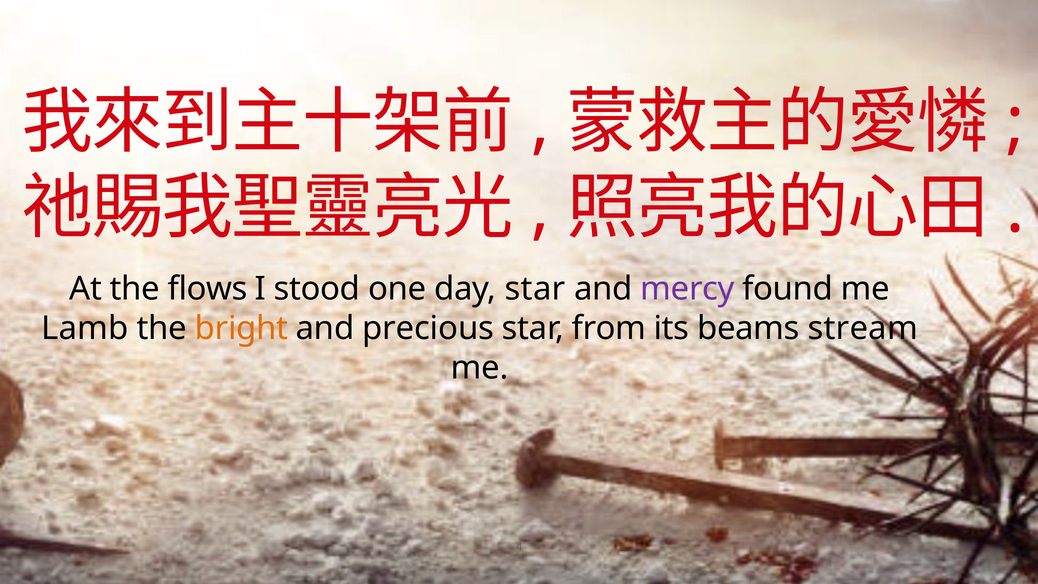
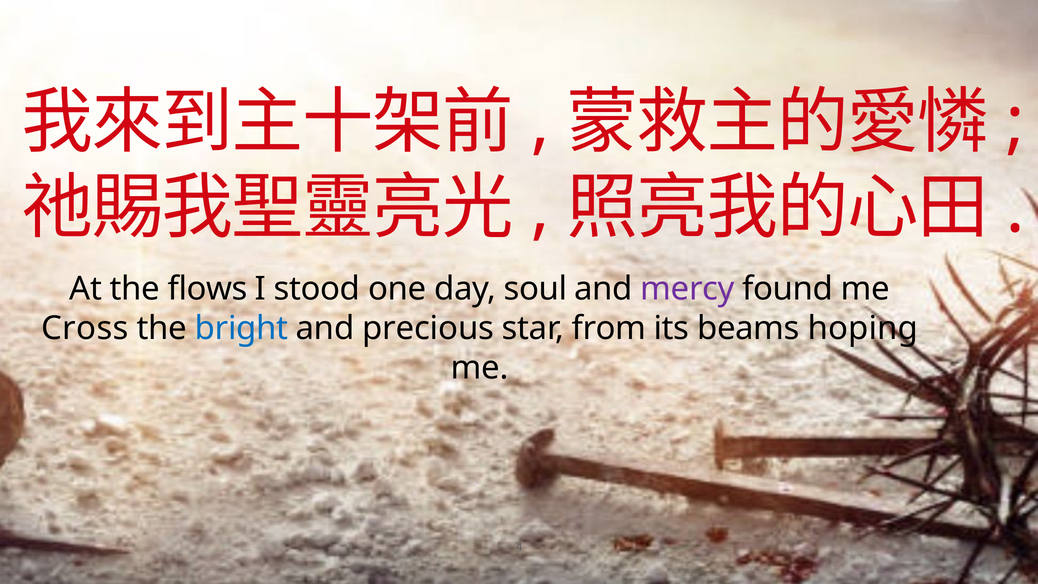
day star: star -> soul (535, 289)
Lamb: Lamb -> Cross (85, 328)
bright colour: orange -> blue (241, 328)
stream: stream -> hoping (863, 328)
